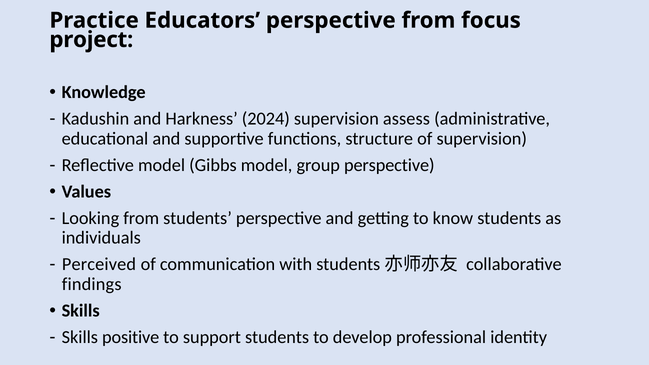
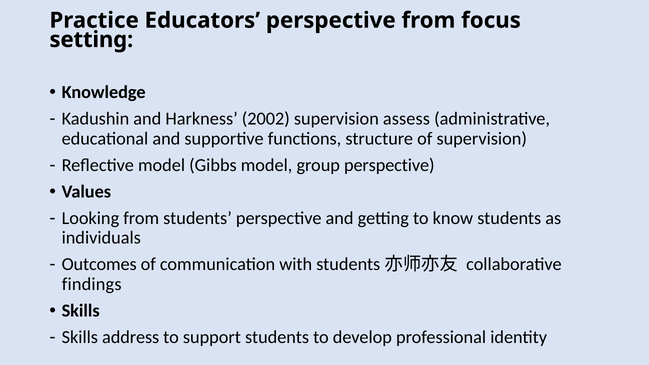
project: project -> setting (91, 40)
2024: 2024 -> 2002 (266, 119)
Perceived: Perceived -> Outcomes (99, 264)
positive: positive -> address (131, 337)
